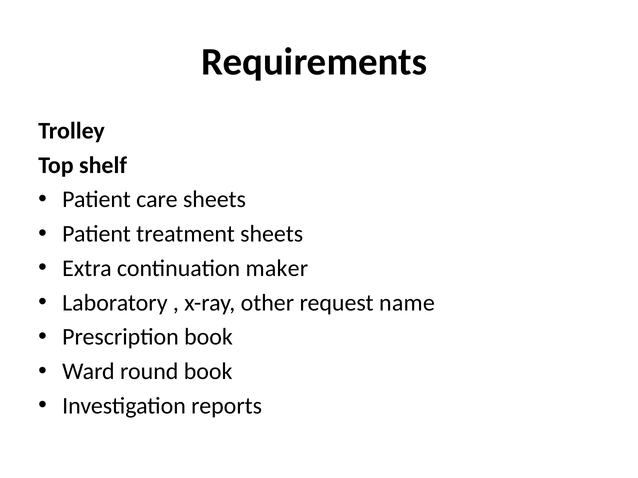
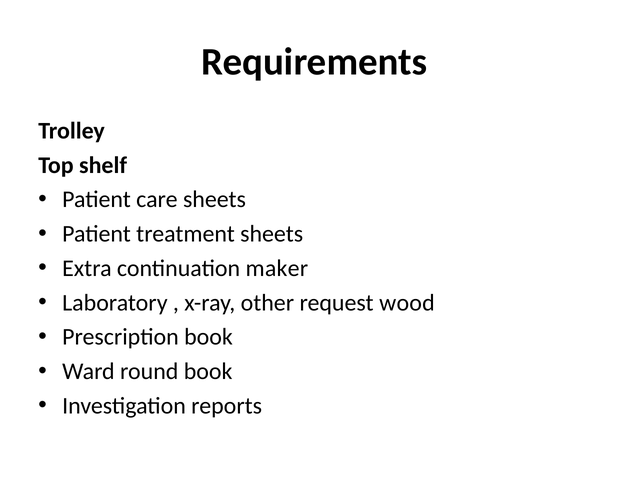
name: name -> wood (407, 303)
